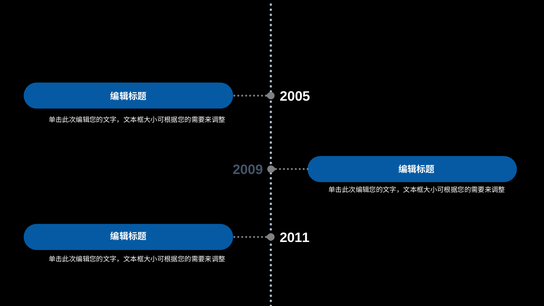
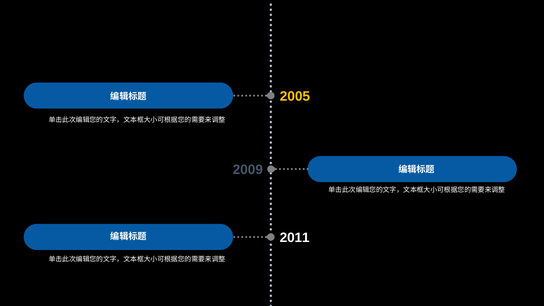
2005 colour: white -> yellow (295, 96)
